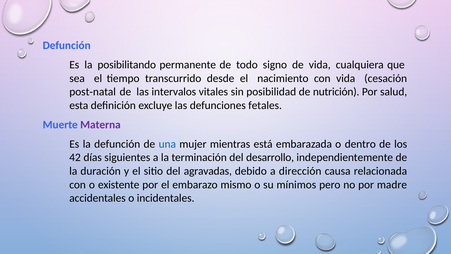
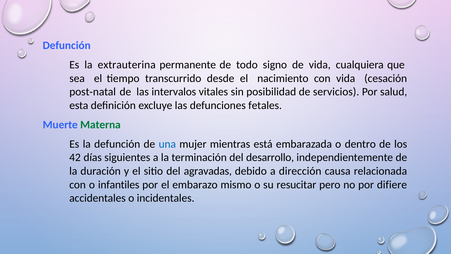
posibilitando: posibilitando -> extrauterina (127, 65)
nutrición: nutrición -> servicios (336, 92)
Materna colour: purple -> green (100, 125)
existente: existente -> infantiles (119, 184)
mínimos: mínimos -> resucitar (296, 184)
madre: madre -> difiere (392, 184)
